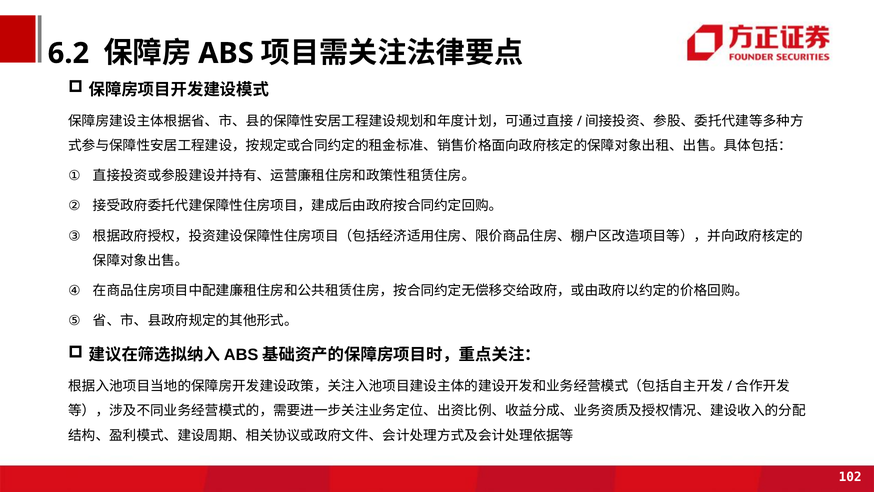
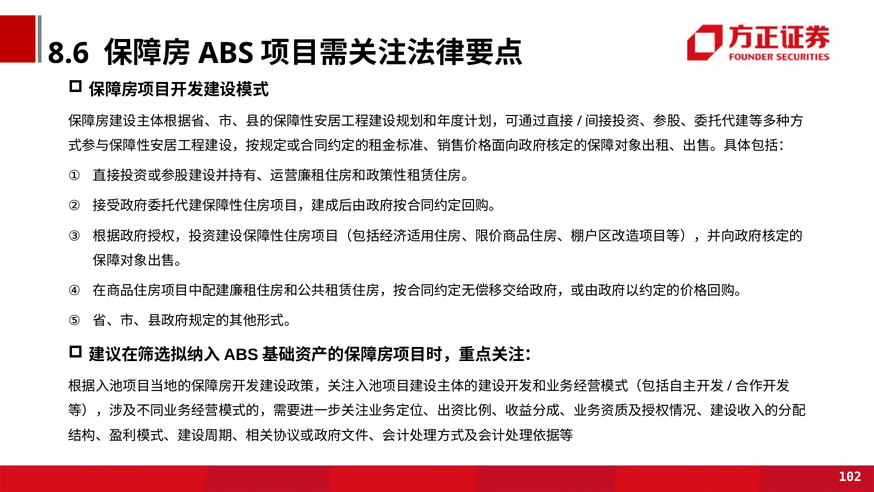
6.2: 6.2 -> 8.6 (68, 53)
